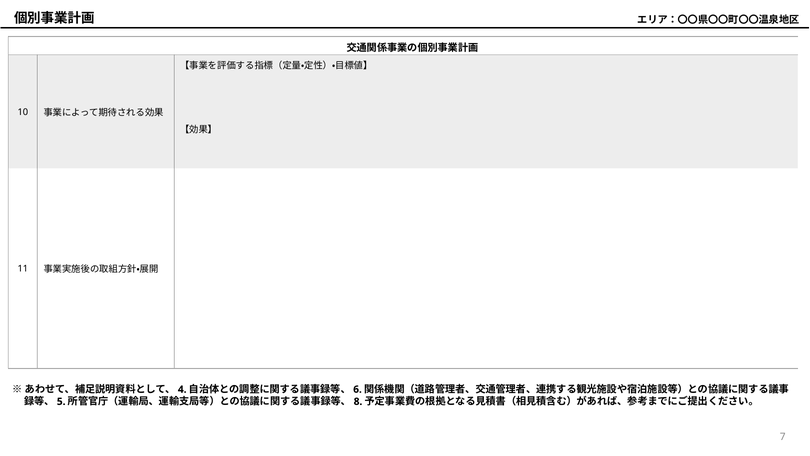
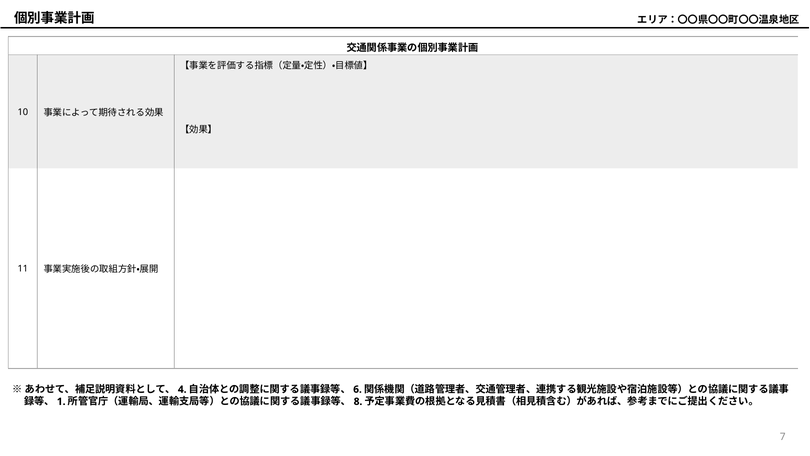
5: 5 -> 1 (61, 401)
